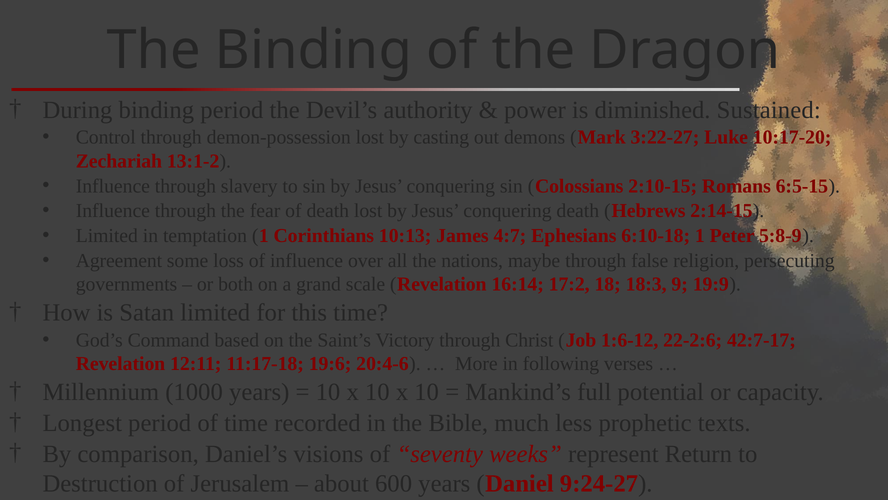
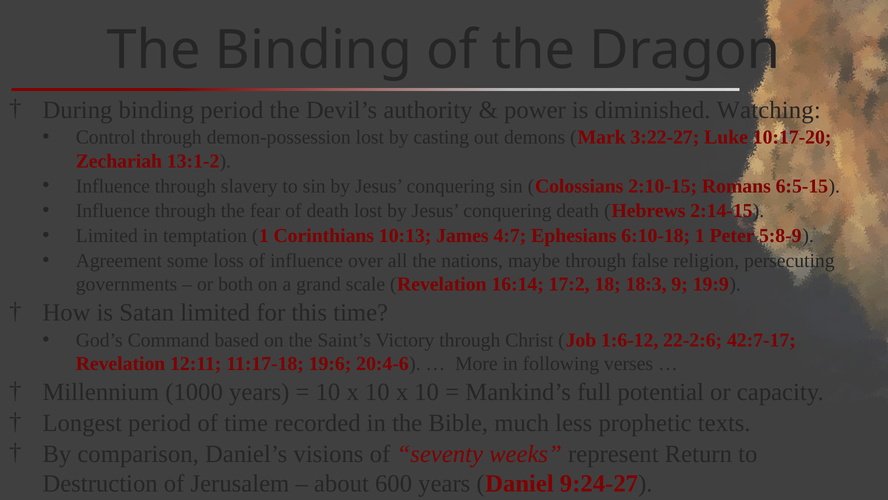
Sustained: Sustained -> Watching (769, 110)
